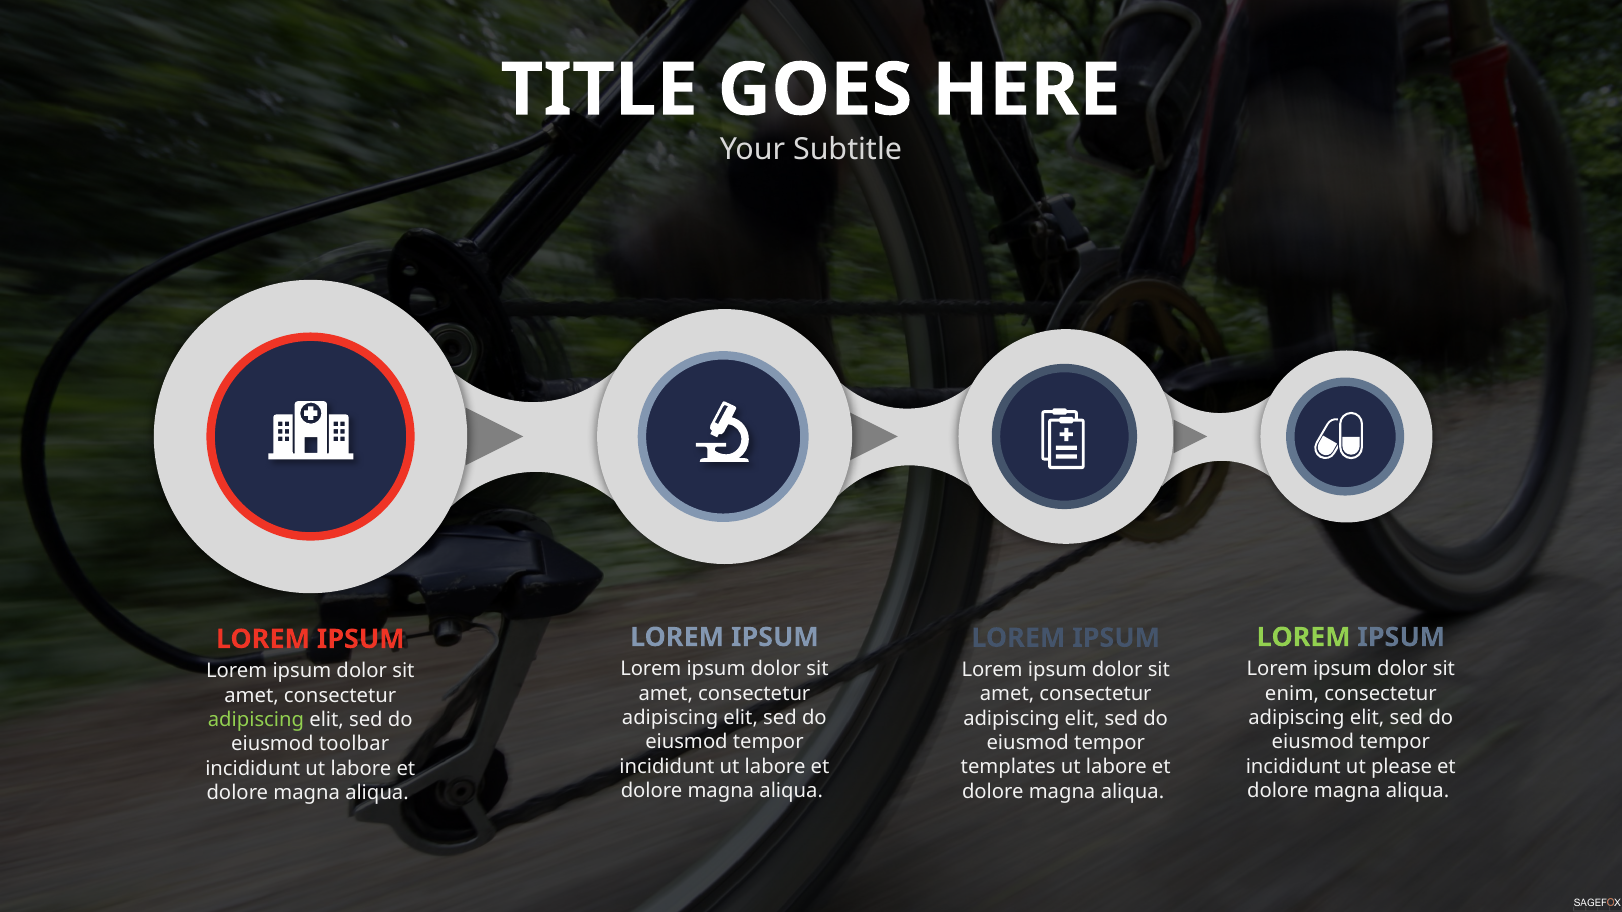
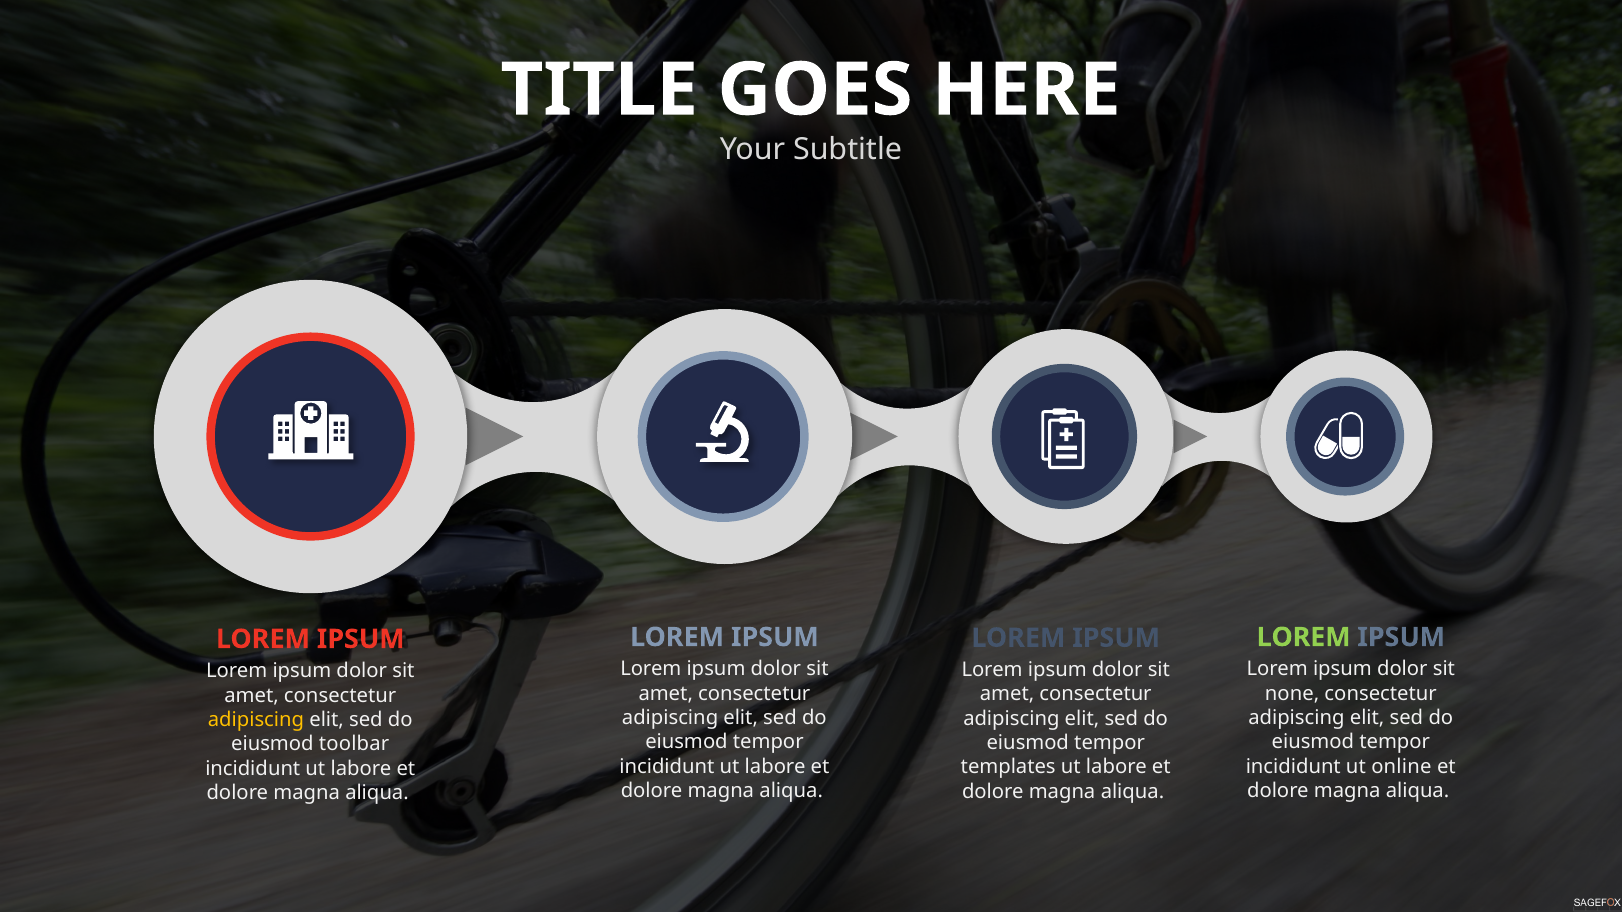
enim: enim -> none (1292, 694)
adipiscing colour: light green -> yellow (256, 720)
please: please -> online (1401, 767)
